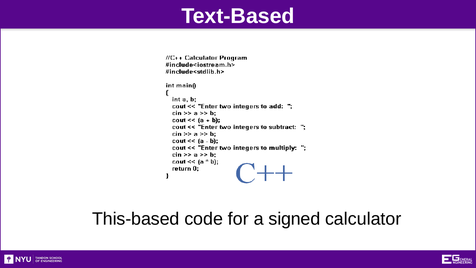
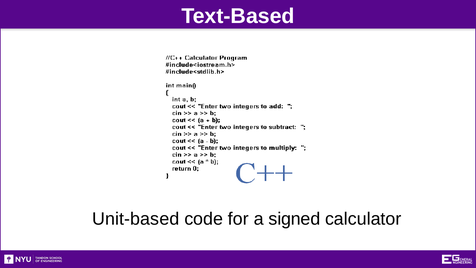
This-based: This-based -> Unit-based (136, 219)
